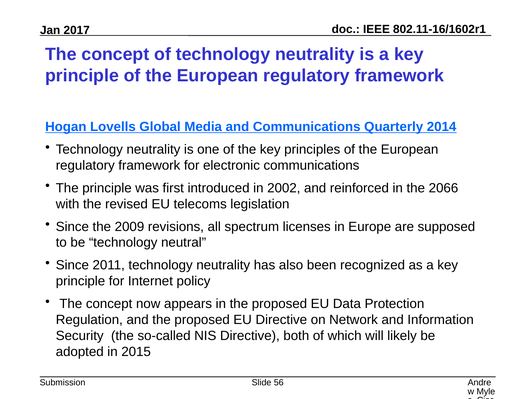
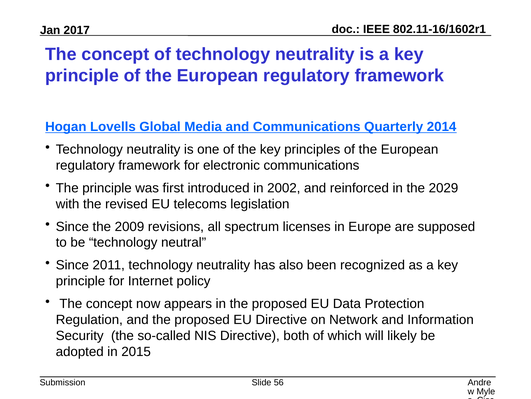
2066: 2066 -> 2029 (443, 188)
